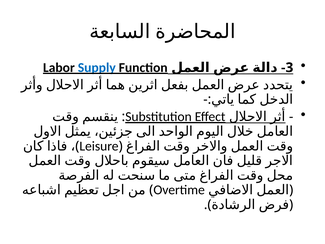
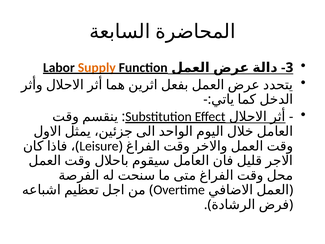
Supply colour: blue -> orange (97, 68)
